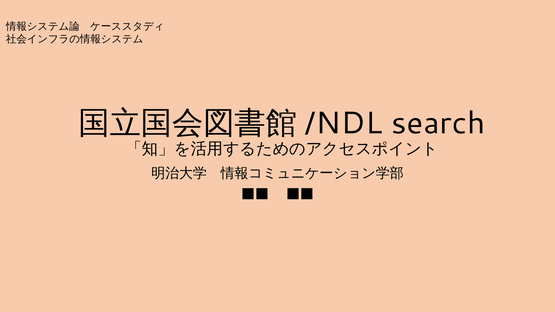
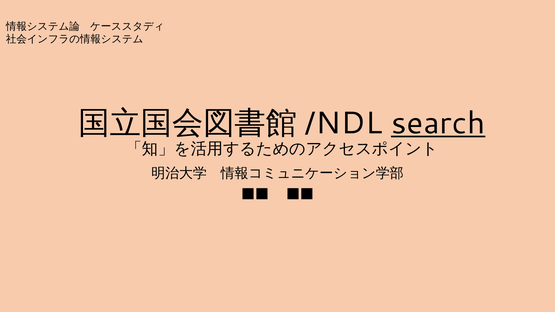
search underline: none -> present (438, 123)
